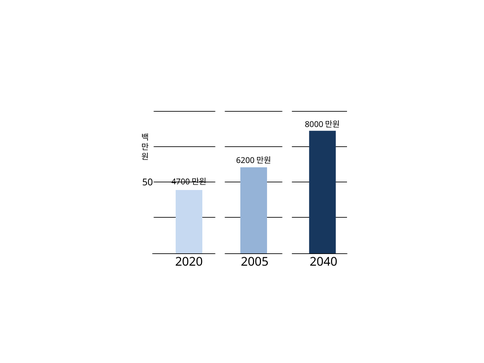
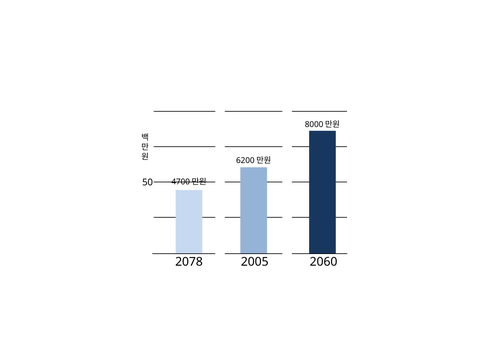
2020: 2020 -> 2078 (189, 262)
2040: 2040 -> 2060 (324, 262)
